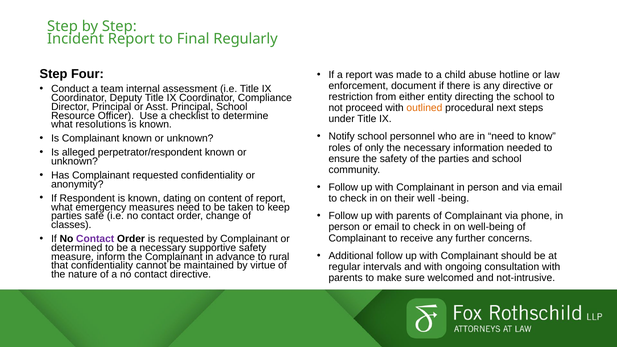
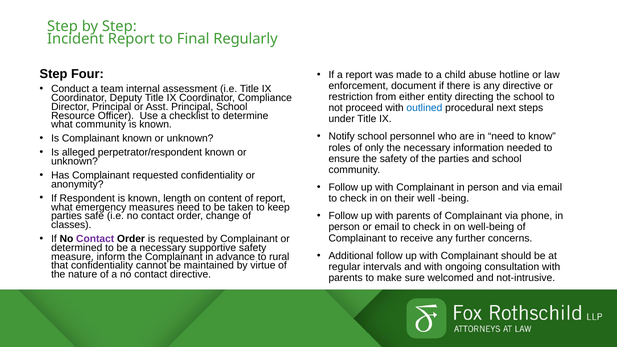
outlined colour: orange -> blue (424, 108)
what resolutions: resolutions -> community (101, 125)
dating: dating -> length (177, 198)
